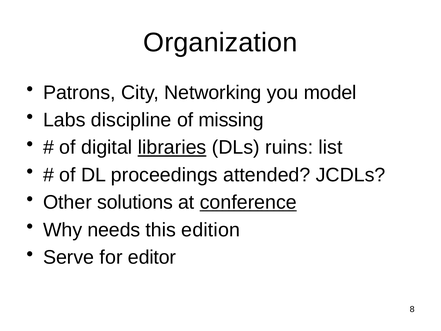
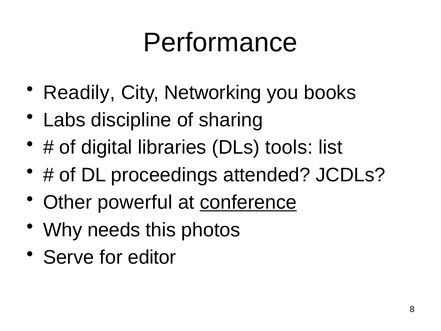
Organization: Organization -> Performance (220, 43)
Patrons: Patrons -> Readily (79, 93)
model: model -> books (330, 93)
missing: missing -> sharing (231, 120)
libraries underline: present -> none (172, 147)
ruins: ruins -> tools (289, 147)
solutions: solutions -> powerful (135, 202)
edition: edition -> photos (211, 230)
